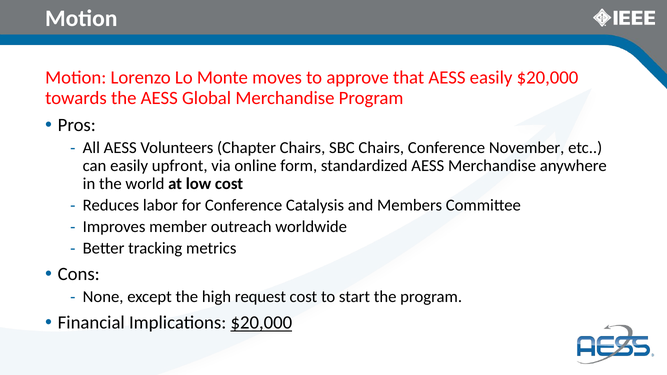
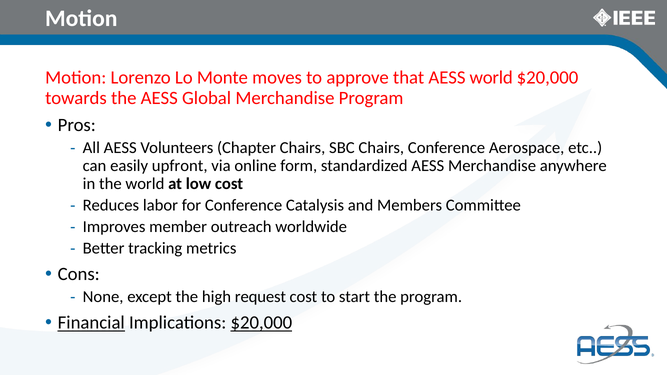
AESS easily: easily -> world (491, 78)
November: November -> Aerospace (527, 148)
Financial underline: none -> present (91, 323)
